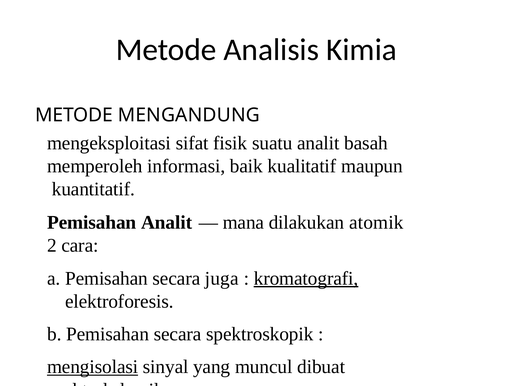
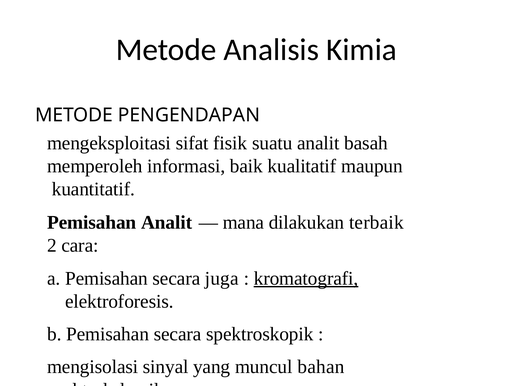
MENGANDUNG: MENGANDUNG -> PENGENDAPAN (189, 115)
atomik: atomik -> terbaik (376, 222)
mengisolasi underline: present -> none (93, 366)
dibuat: dibuat -> bahan (321, 366)
